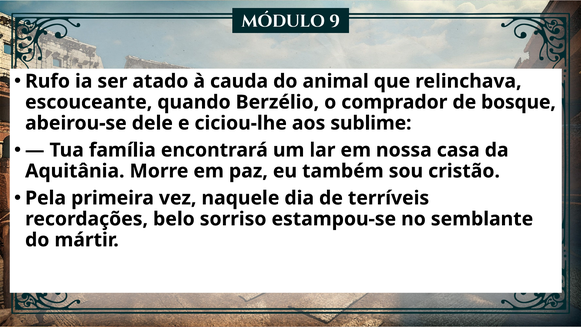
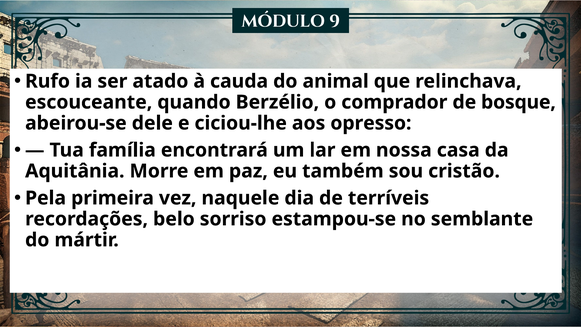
sublime: sublime -> opresso (371, 123)
